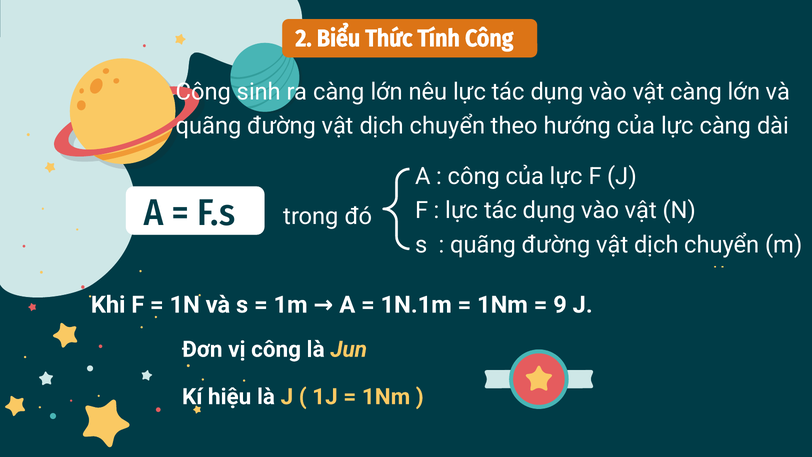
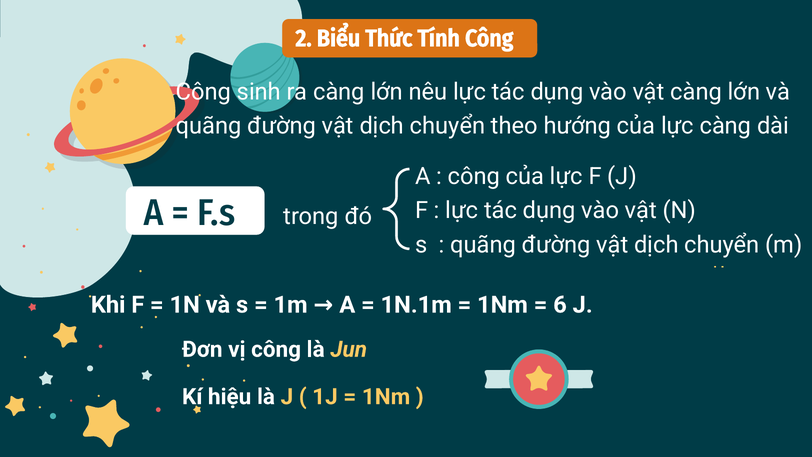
9: 9 -> 6 (560, 305)
